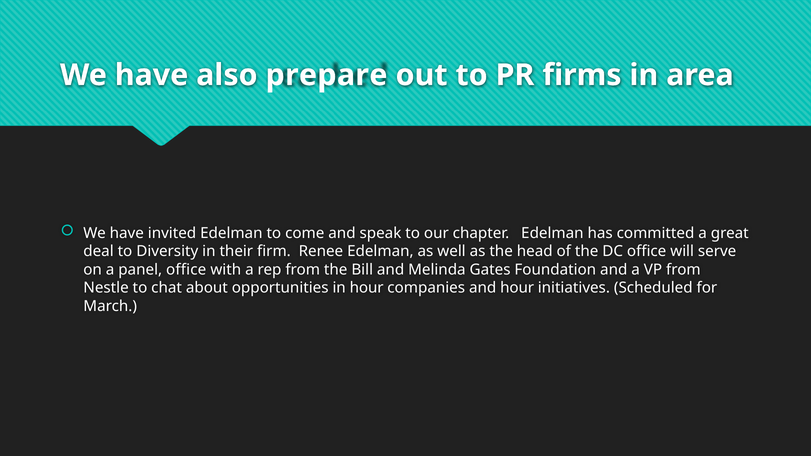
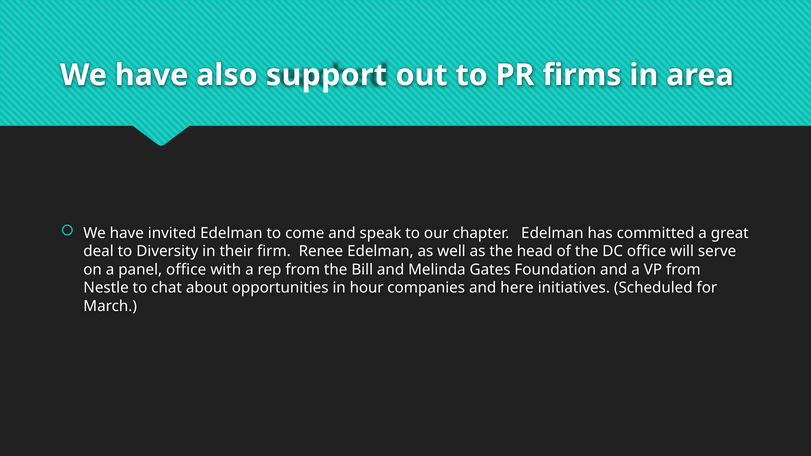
prepare: prepare -> support (326, 75)
and hour: hour -> here (517, 288)
